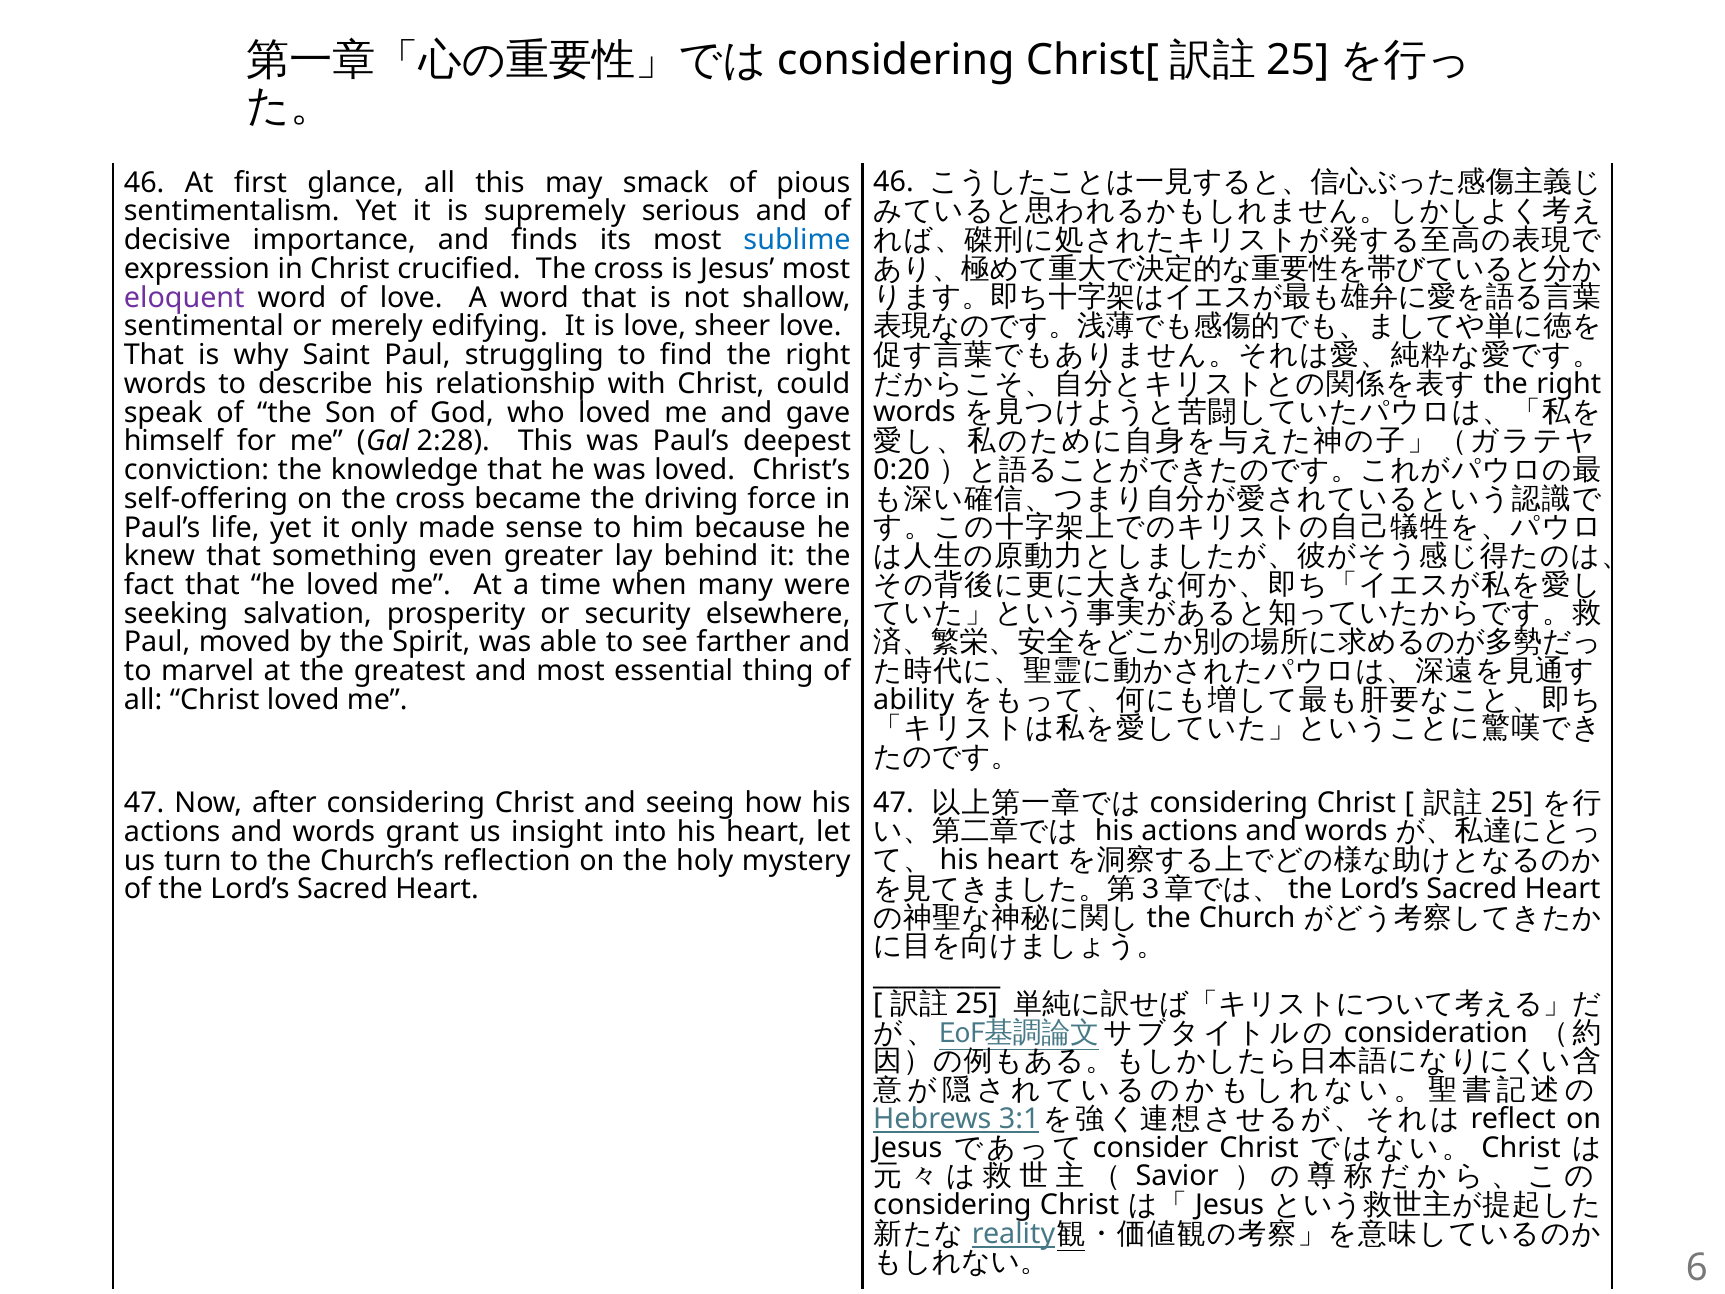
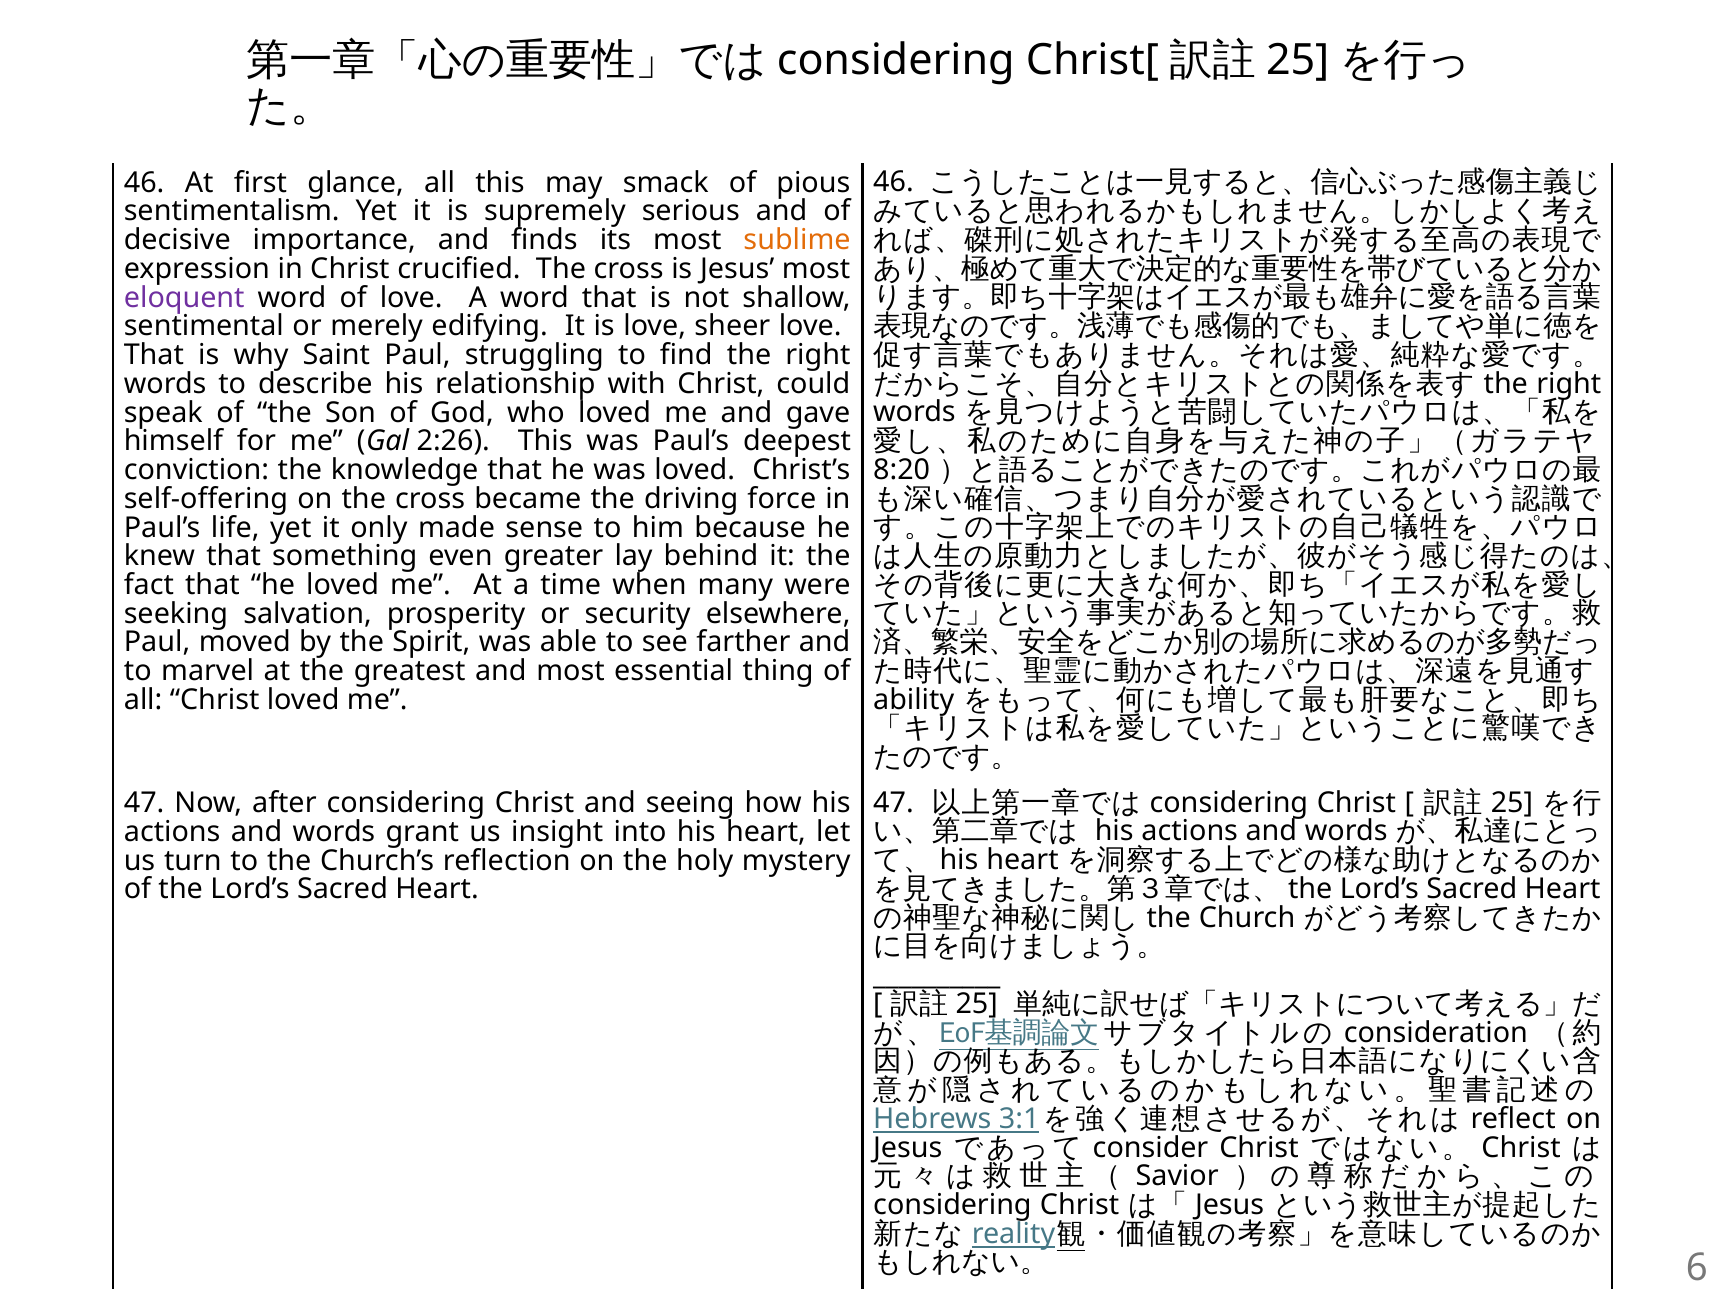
sublime colour: blue -> orange (797, 240)
2:28: 2:28 -> 2:26 (453, 441)
0:20: 0:20 -> 8:20 (902, 470)
